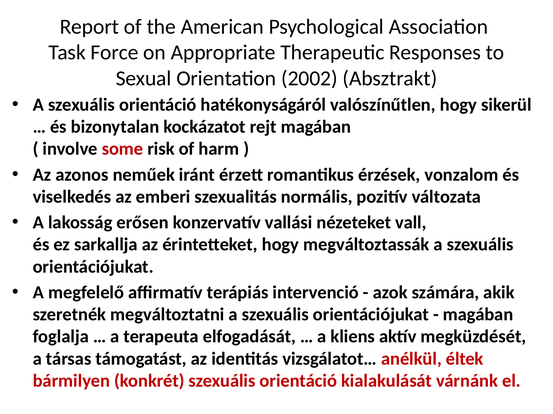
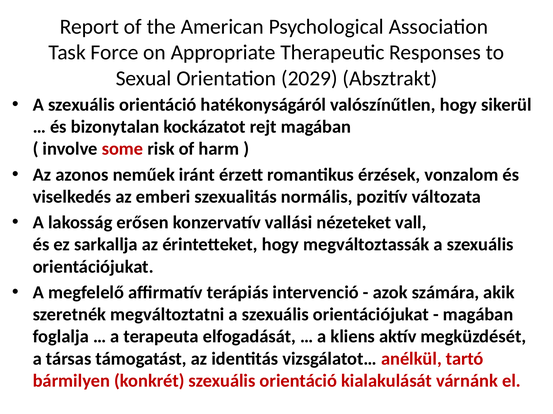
2002: 2002 -> 2029 (309, 78)
éltek: éltek -> tartó (465, 359)
